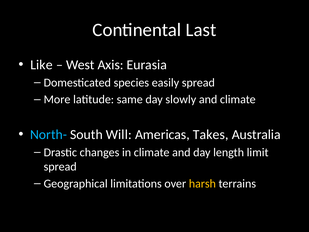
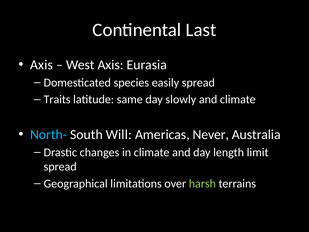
Like: Like -> Axis (42, 65)
More: More -> Traits (57, 99)
Takes: Takes -> Never (211, 134)
harsh colour: yellow -> light green (202, 183)
